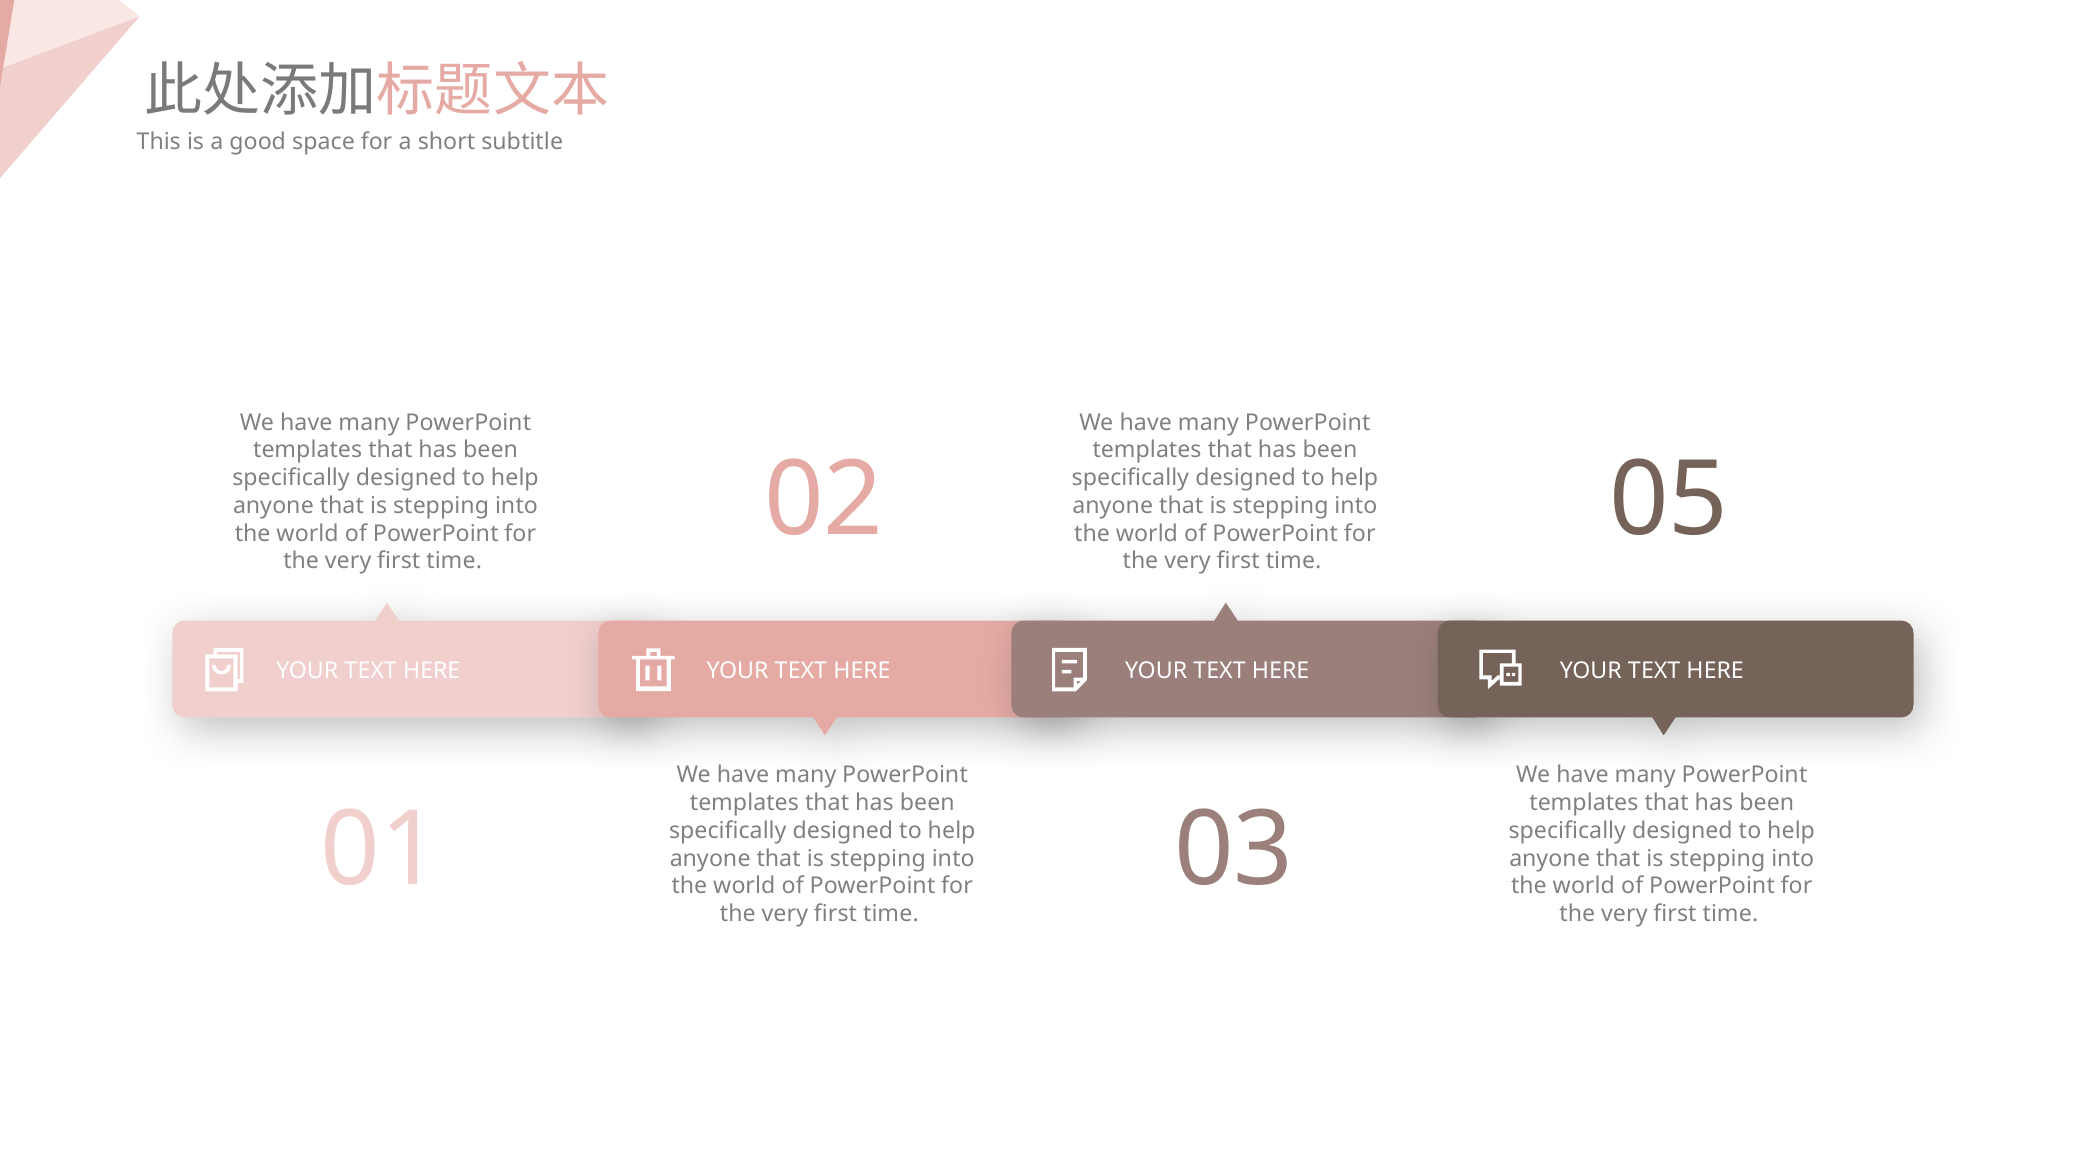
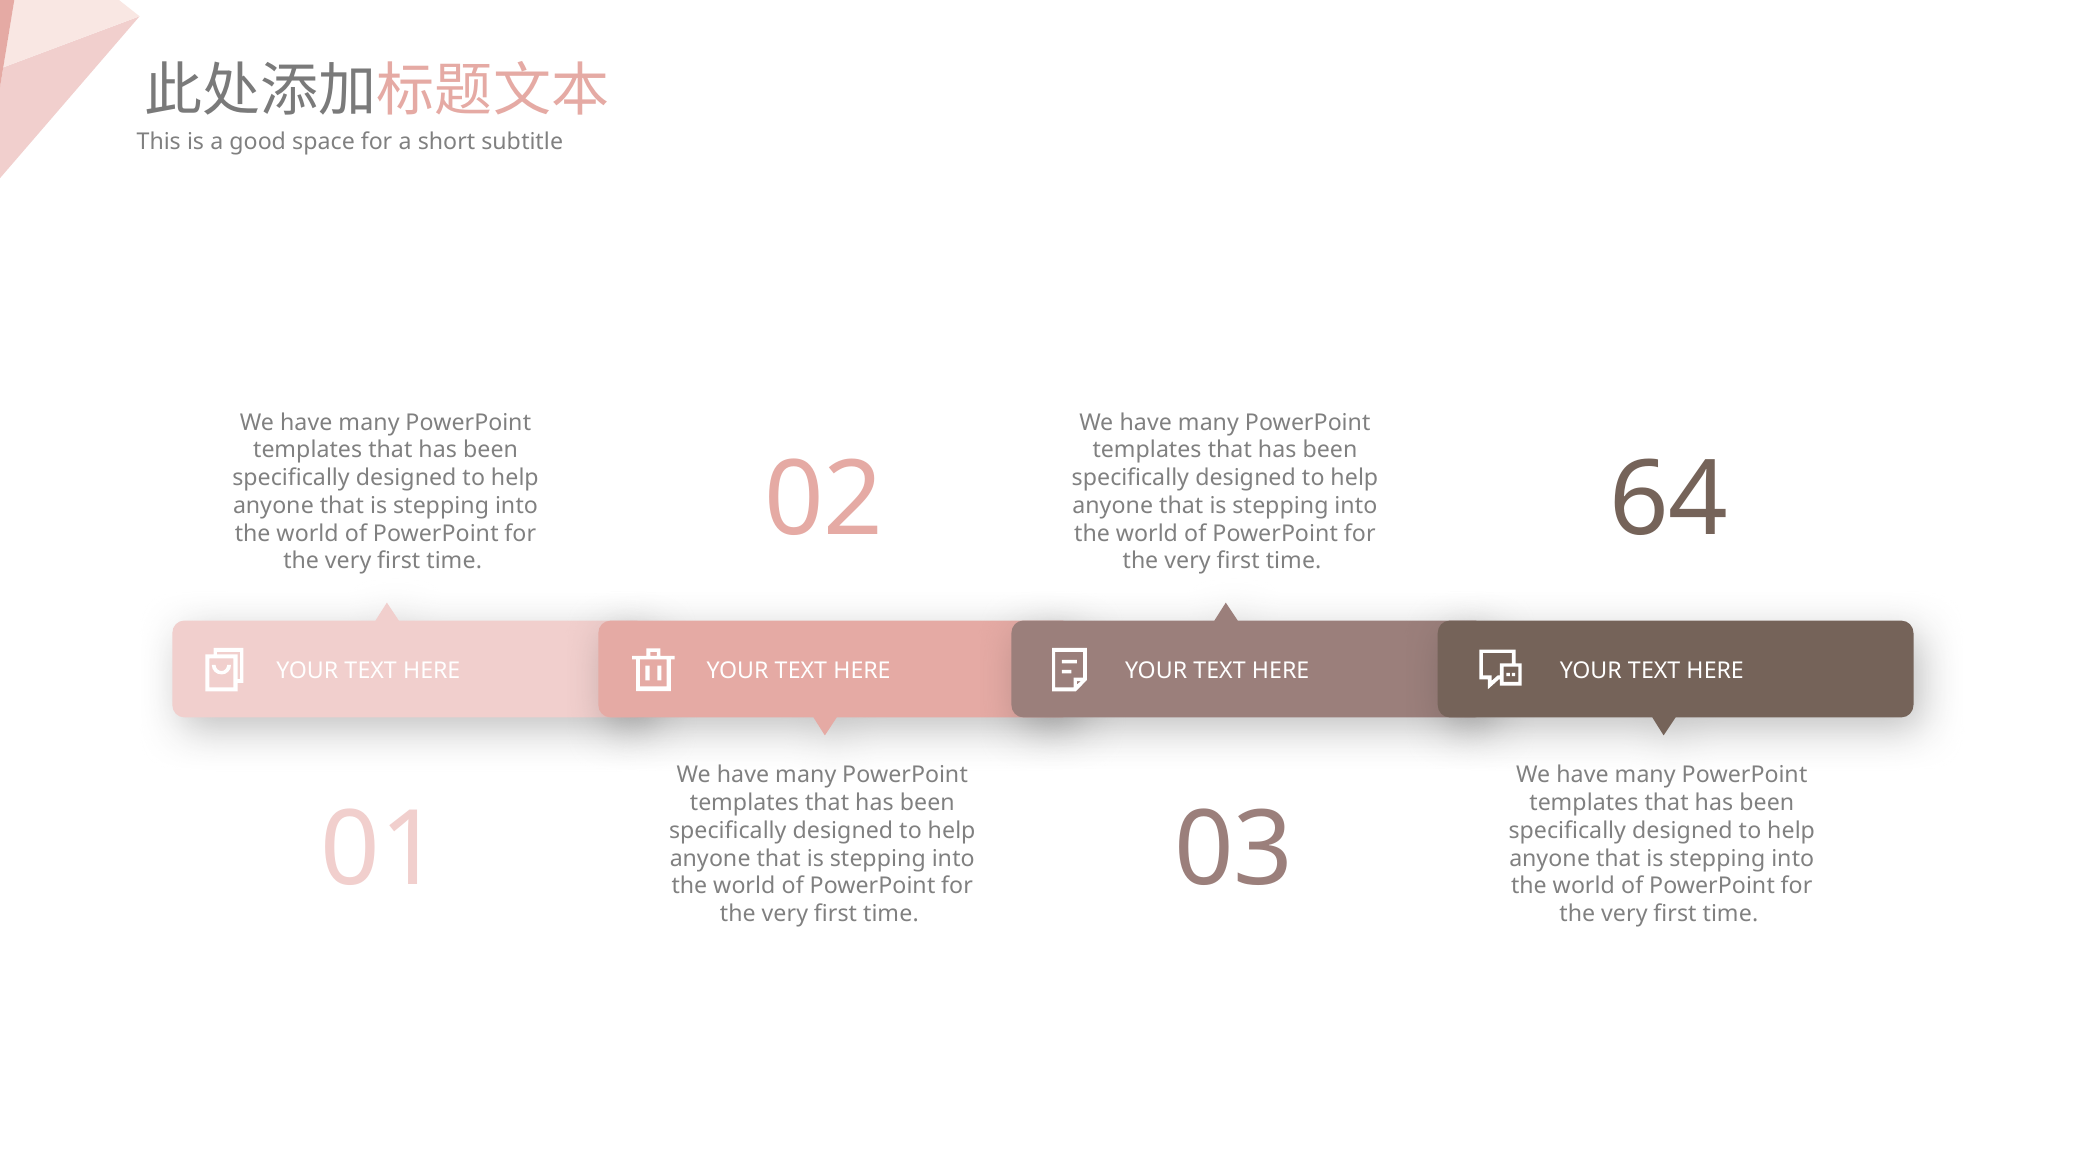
05: 05 -> 64 (1669, 500)
